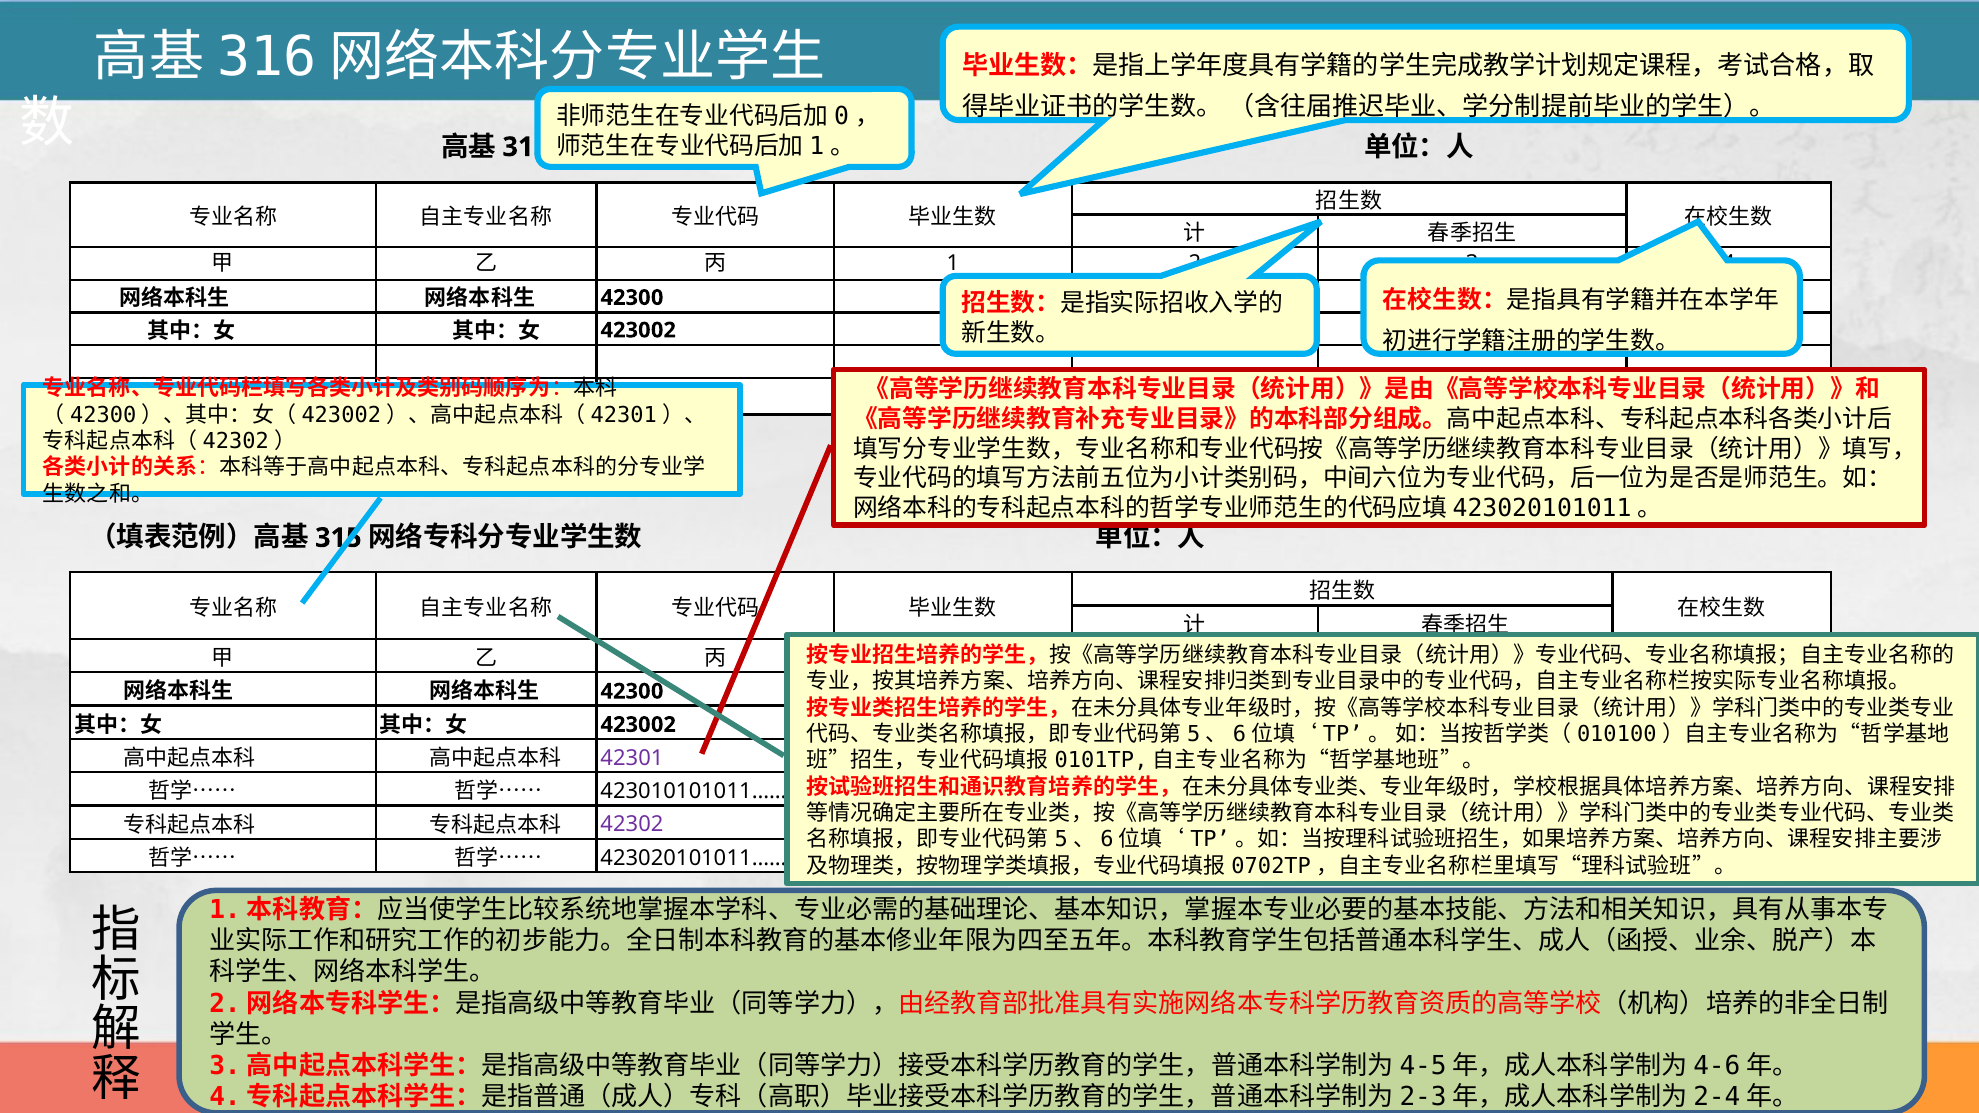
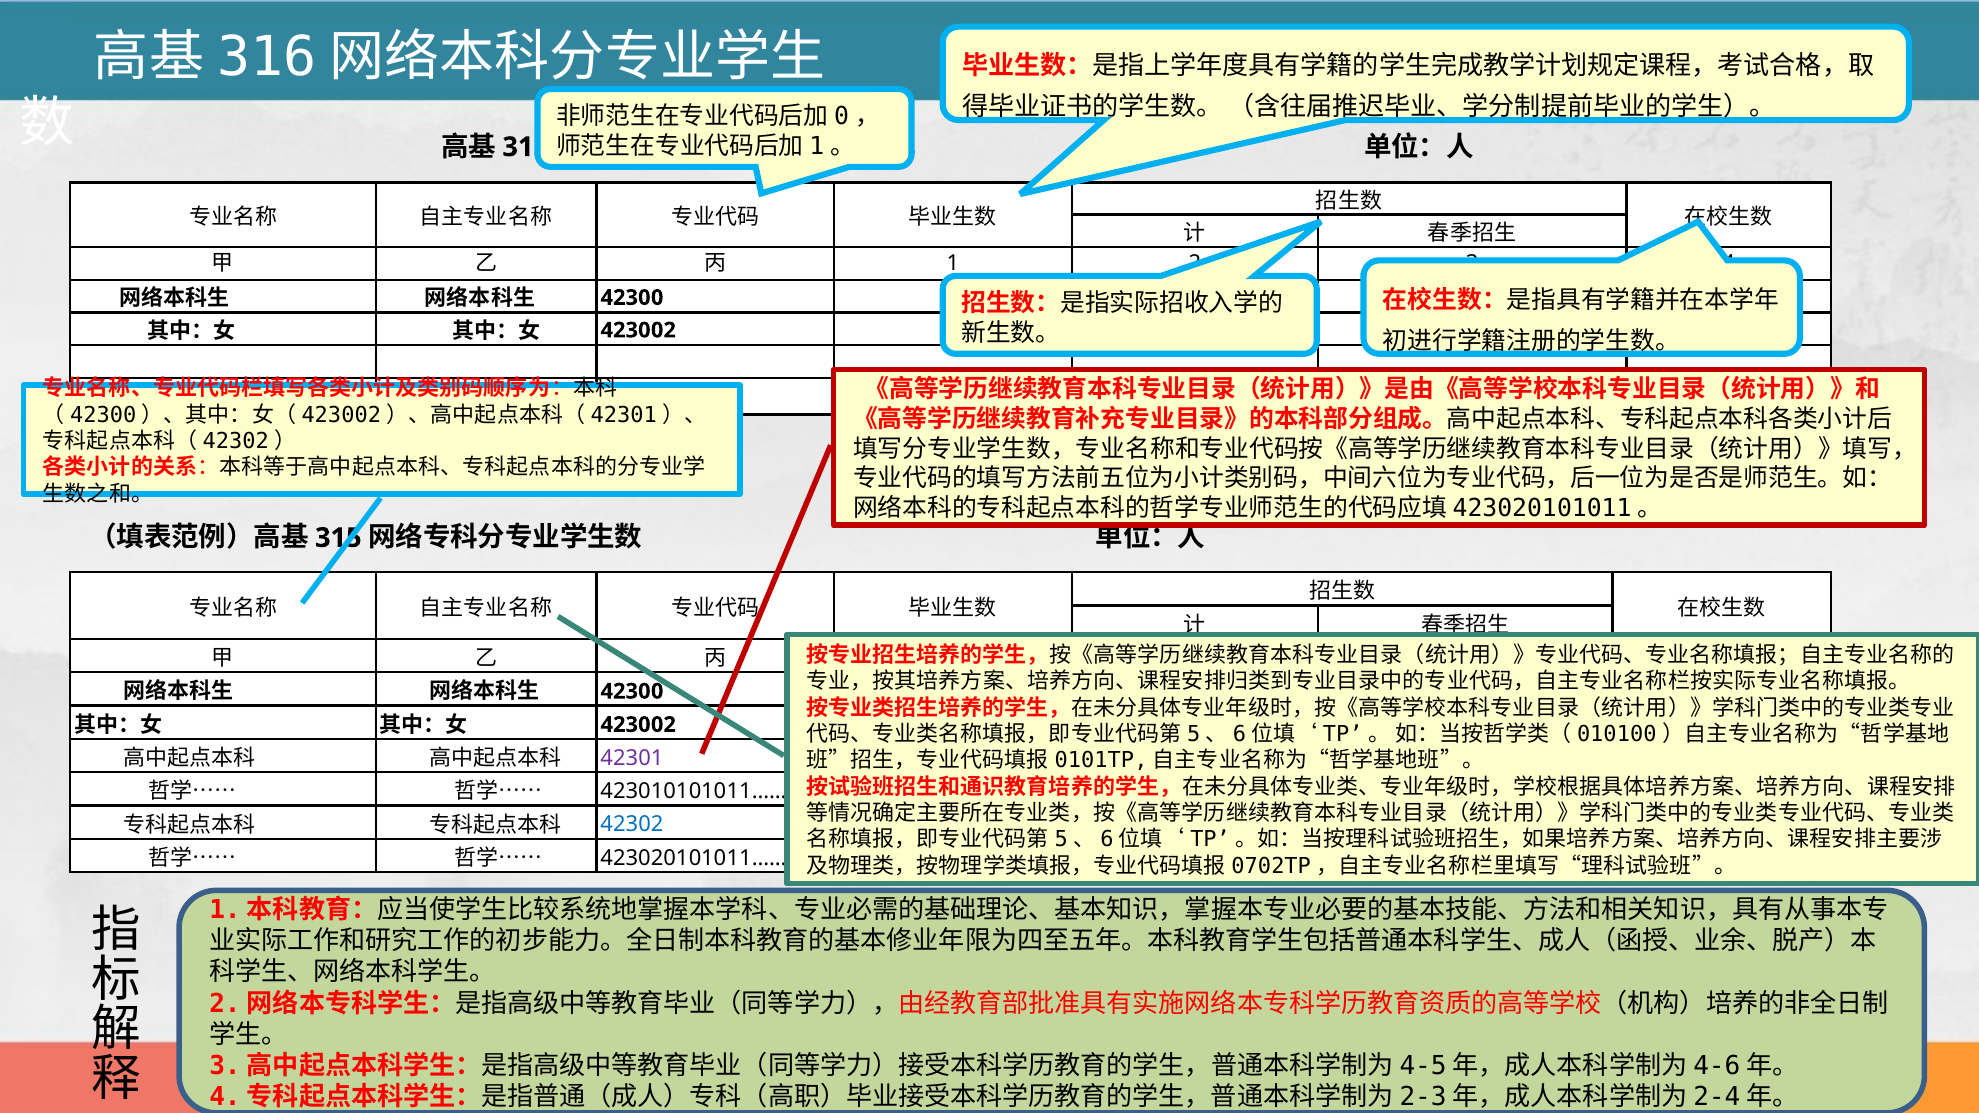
42302 colour: purple -> blue (632, 825)
